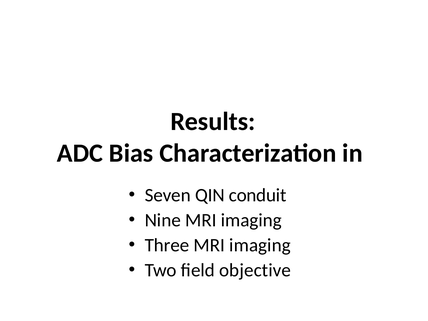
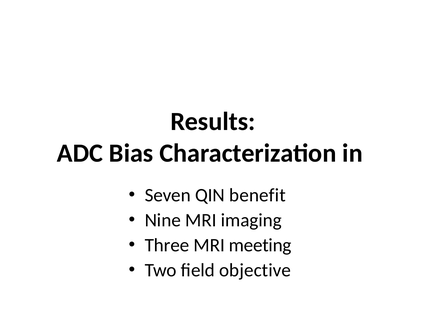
conduit: conduit -> benefit (257, 195)
Three MRI imaging: imaging -> meeting (260, 245)
